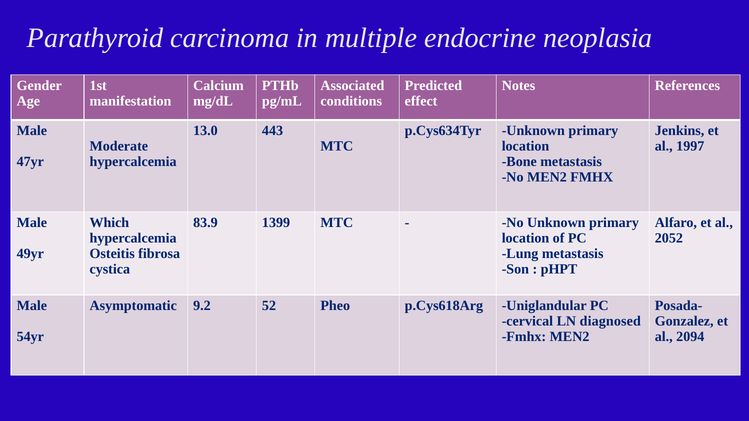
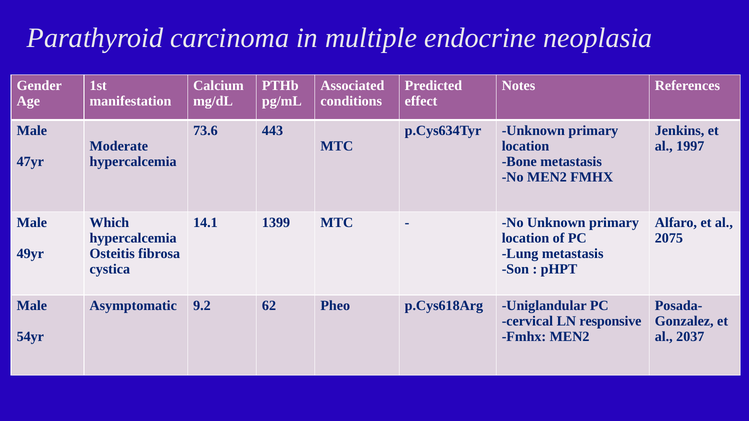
13.0: 13.0 -> 73.6 (205, 131)
83.9: 83.9 -> 14.1 (205, 223)
2052: 2052 -> 2075 (669, 238)
52: 52 -> 62 (269, 306)
diagnosed: diagnosed -> responsive (610, 321)
2094: 2094 -> 2037 (690, 337)
